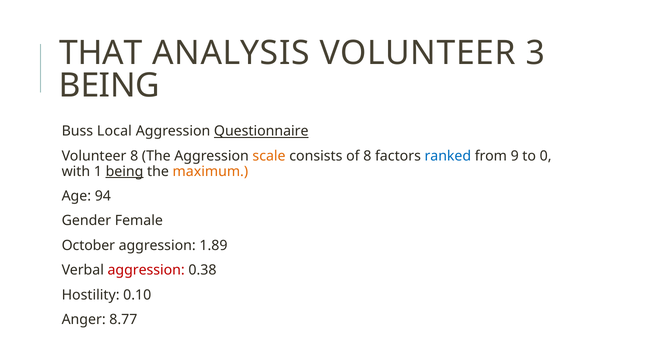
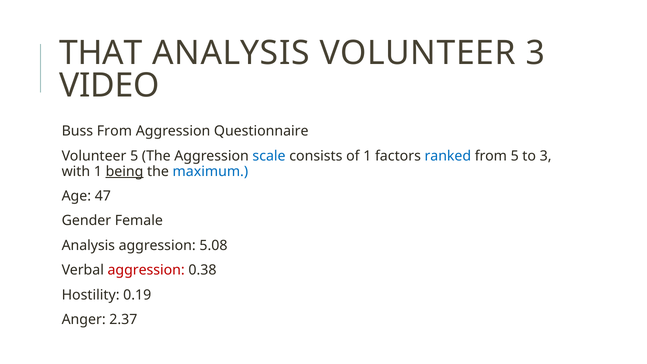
BEING: BEING -> VIDEO (109, 86)
Buss Local: Local -> From (114, 131)
Questionnaire underline: present -> none (261, 131)
Volunteer 8: 8 -> 5 (134, 156)
scale colour: orange -> blue (269, 156)
of 8: 8 -> 1 (367, 156)
from 9: 9 -> 5 (515, 156)
to 0: 0 -> 3 (546, 156)
maximum colour: orange -> blue (210, 171)
94: 94 -> 47 (103, 196)
October: October -> Analysis (88, 245)
1.89: 1.89 -> 5.08 (213, 245)
0.10: 0.10 -> 0.19 (137, 295)
8.77: 8.77 -> 2.37 (123, 320)
